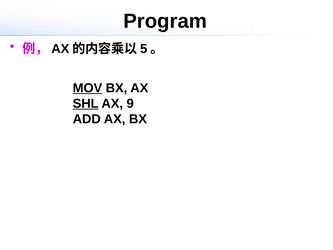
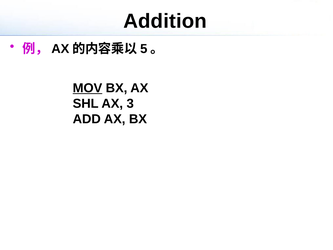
Program: Program -> Addition (165, 21)
SHL underline: present -> none (86, 104)
9: 9 -> 3 (130, 104)
